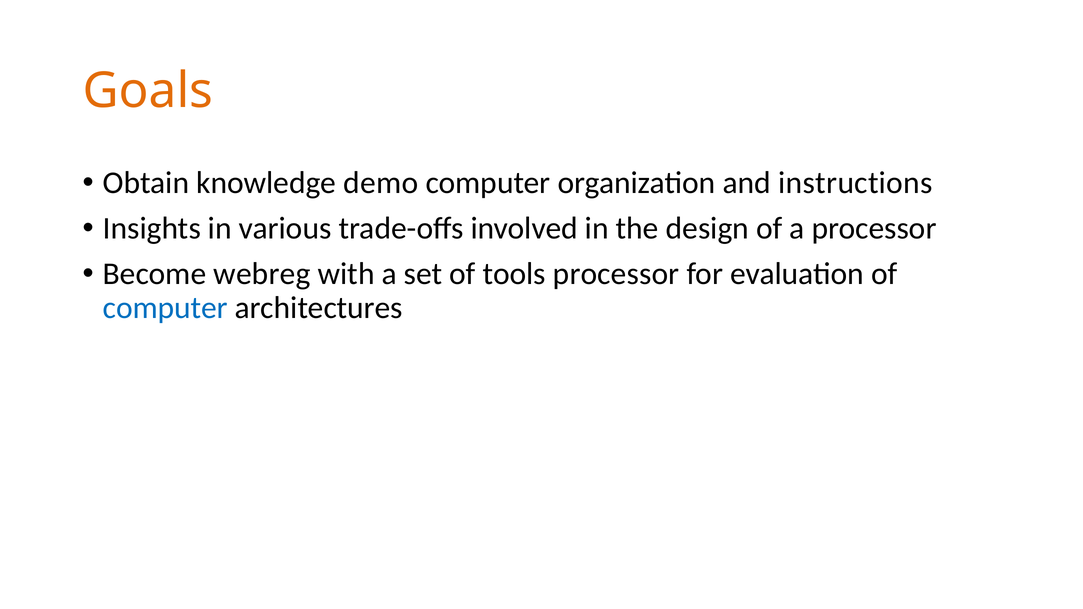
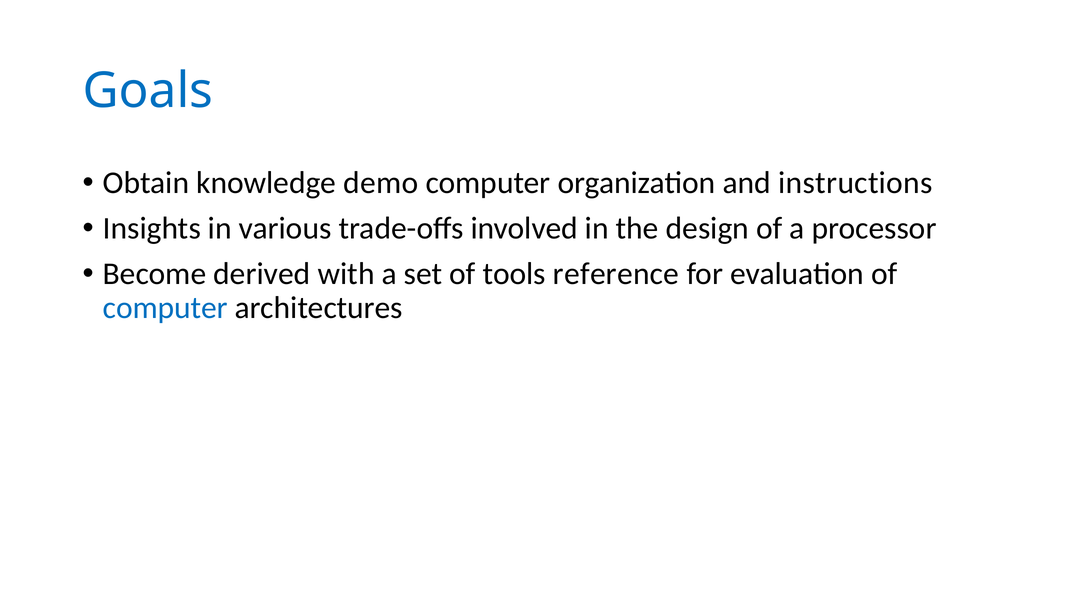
Goals colour: orange -> blue (148, 91)
webreg: webreg -> derived (262, 274)
tools processor: processor -> reference (616, 274)
